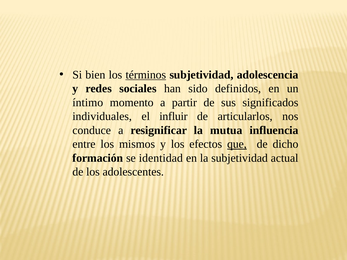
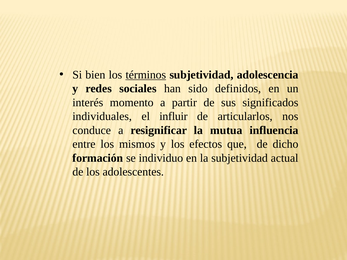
íntimo: íntimo -> interés (88, 103)
que underline: present -> none (237, 144)
identidad: identidad -> individuo (161, 158)
